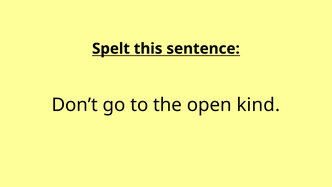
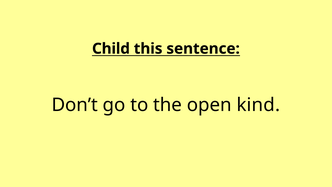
Spelt: Spelt -> Child (111, 49)
